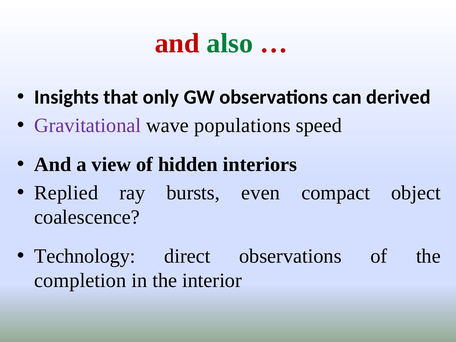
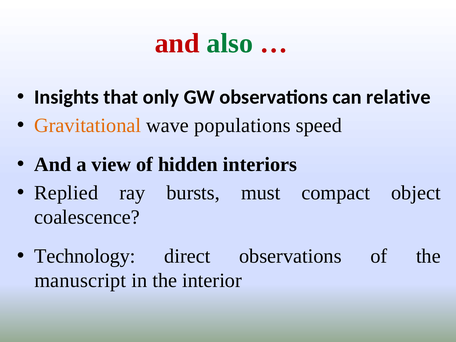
derived: derived -> relative (398, 97)
Gravitational colour: purple -> orange (88, 125)
even: even -> must (261, 193)
completion: completion -> manuscript (80, 281)
